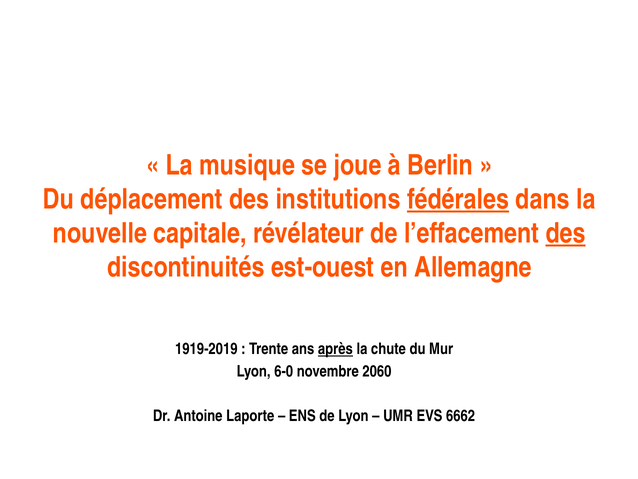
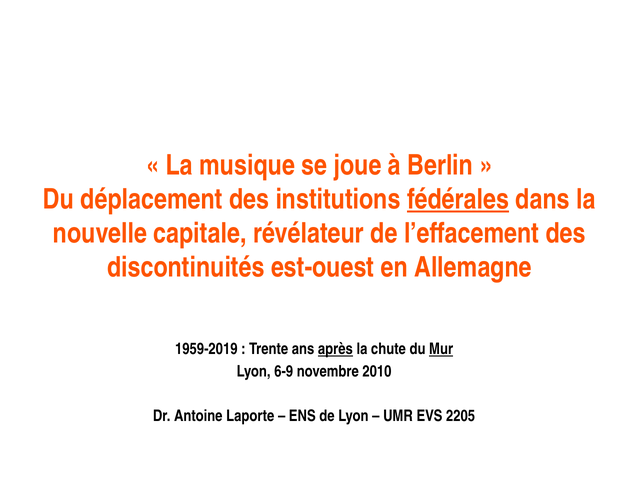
des underline: present -> none (566, 233)
1919-2019: 1919-2019 -> 1959-2019 (206, 349)
Mur underline: none -> present (441, 349)
6-0: 6-0 -> 6-9 (284, 371)
2060: 2060 -> 2010 (377, 371)
6662: 6662 -> 2205 (461, 416)
